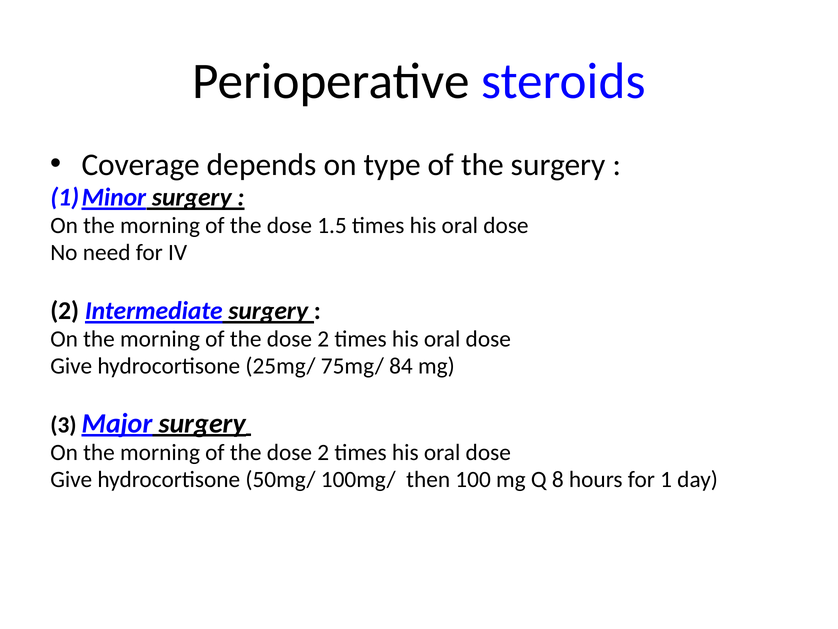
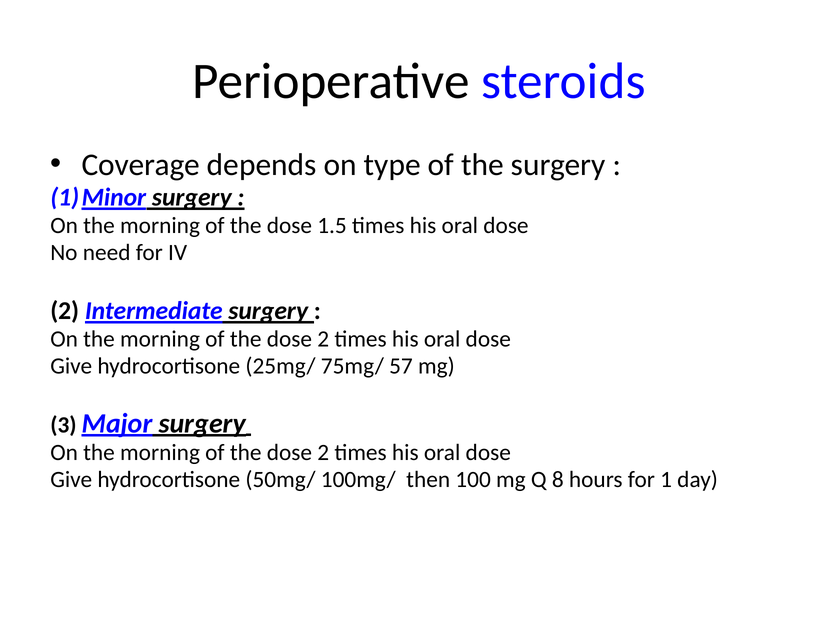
84: 84 -> 57 (401, 366)
